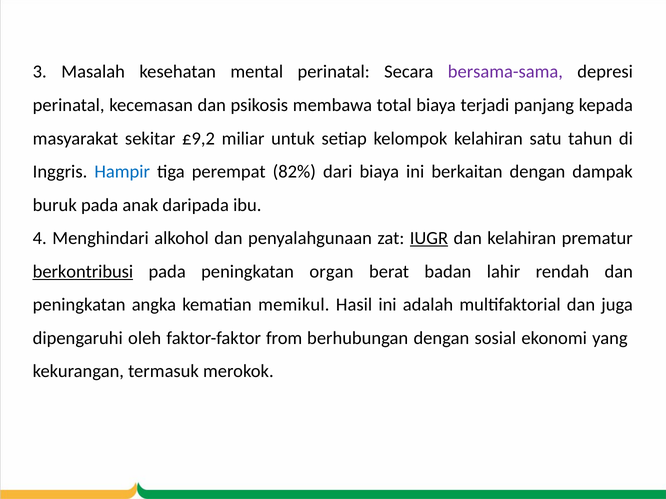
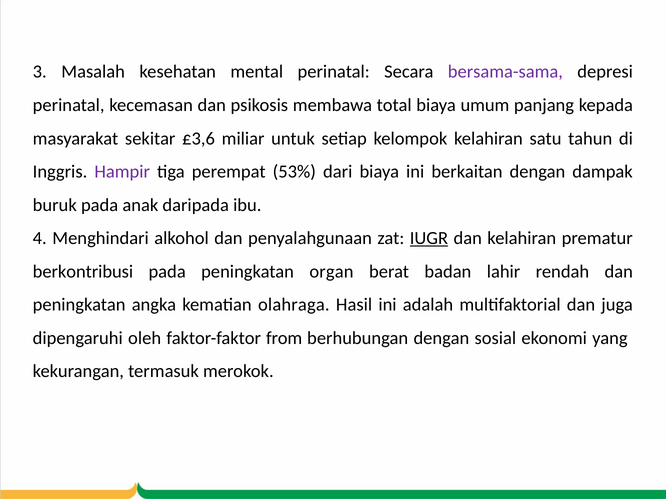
terjadi: terjadi -> umum (485, 105)
£9,2: £9,2 -> £3,6 (199, 139)
Hampir colour: blue -> purple (122, 172)
82%: 82% -> 53% (294, 172)
berkontribusi underline: present -> none (83, 272)
memikul: memikul -> olahraga (294, 305)
